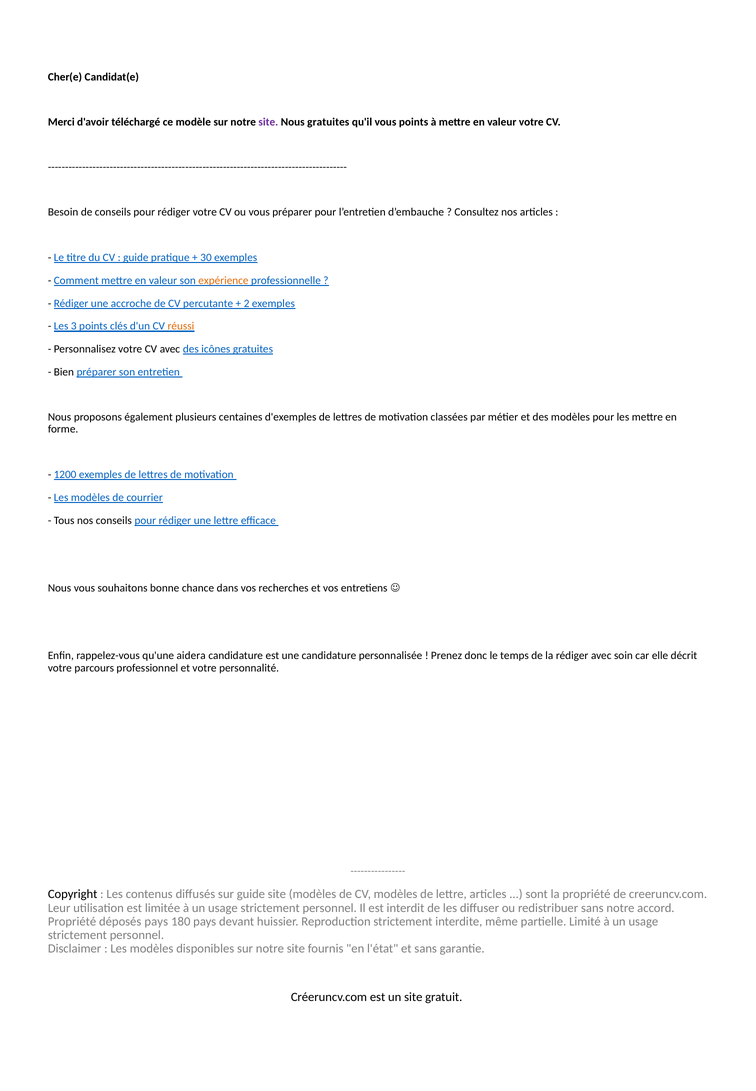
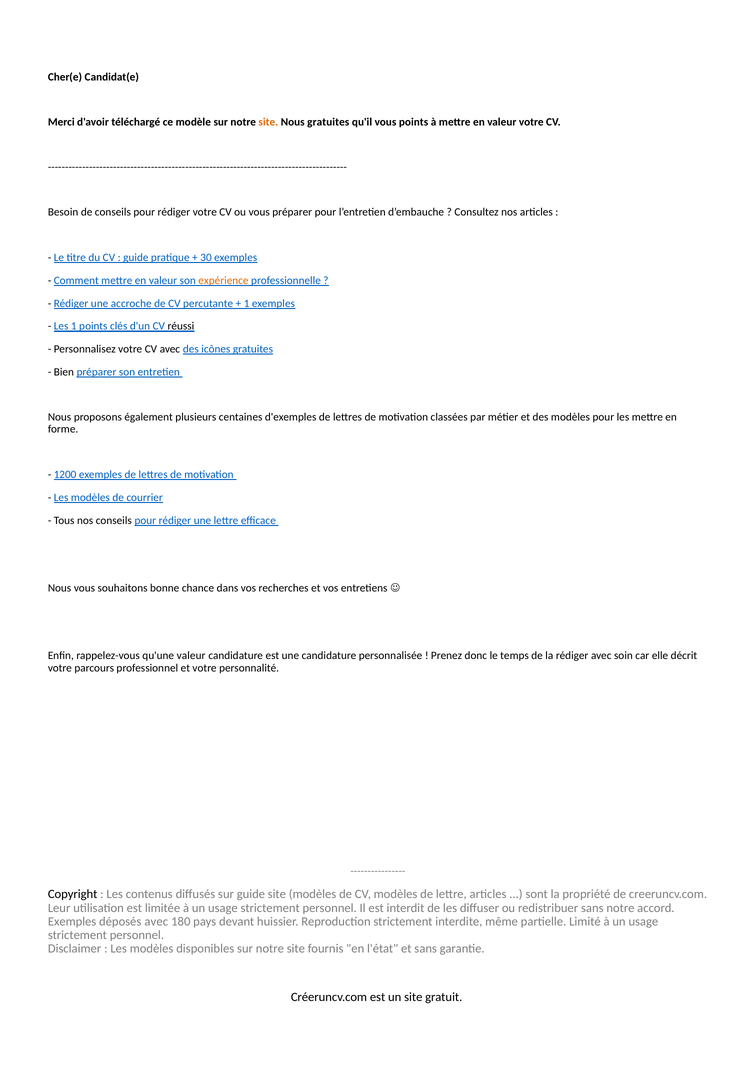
site colour: purple -> orange (268, 122)
2: 2 -> 1 (247, 304)
Les 3: 3 -> 1 (74, 327)
réussi colour: orange -> black (181, 327)
qu'une aidera: aidera -> valeur (191, 656)
Propriété: Propriété -> Exemples (72, 922)
déposés pays: pays -> avec (156, 922)
